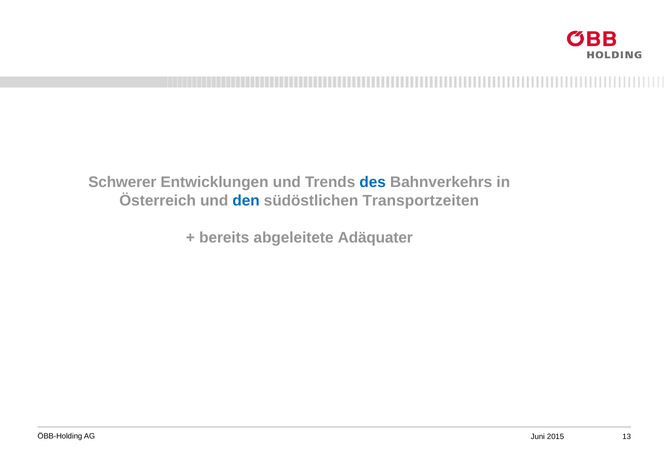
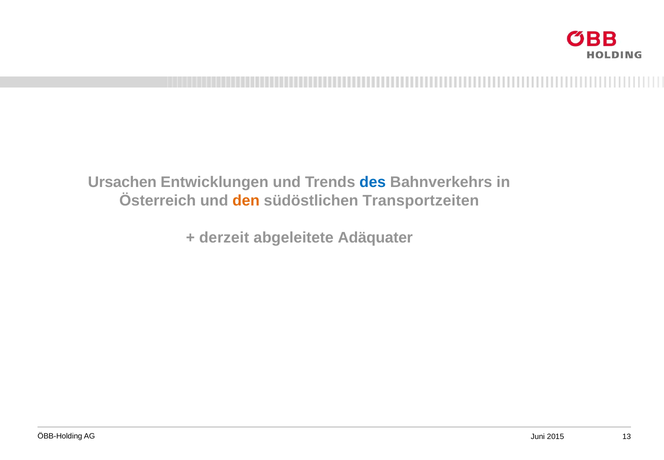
Schwerer: Schwerer -> Ursachen (122, 182)
den colour: blue -> orange (246, 201)
bereits: bereits -> derzeit (224, 237)
